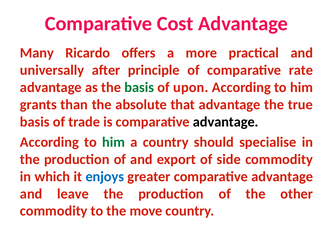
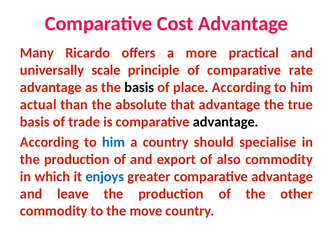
after: after -> scale (106, 70)
basis colour: green -> black (139, 87)
upon: upon -> place (191, 87)
grants: grants -> actual (38, 105)
him colour: green -> blue (114, 142)
side: side -> also (229, 159)
